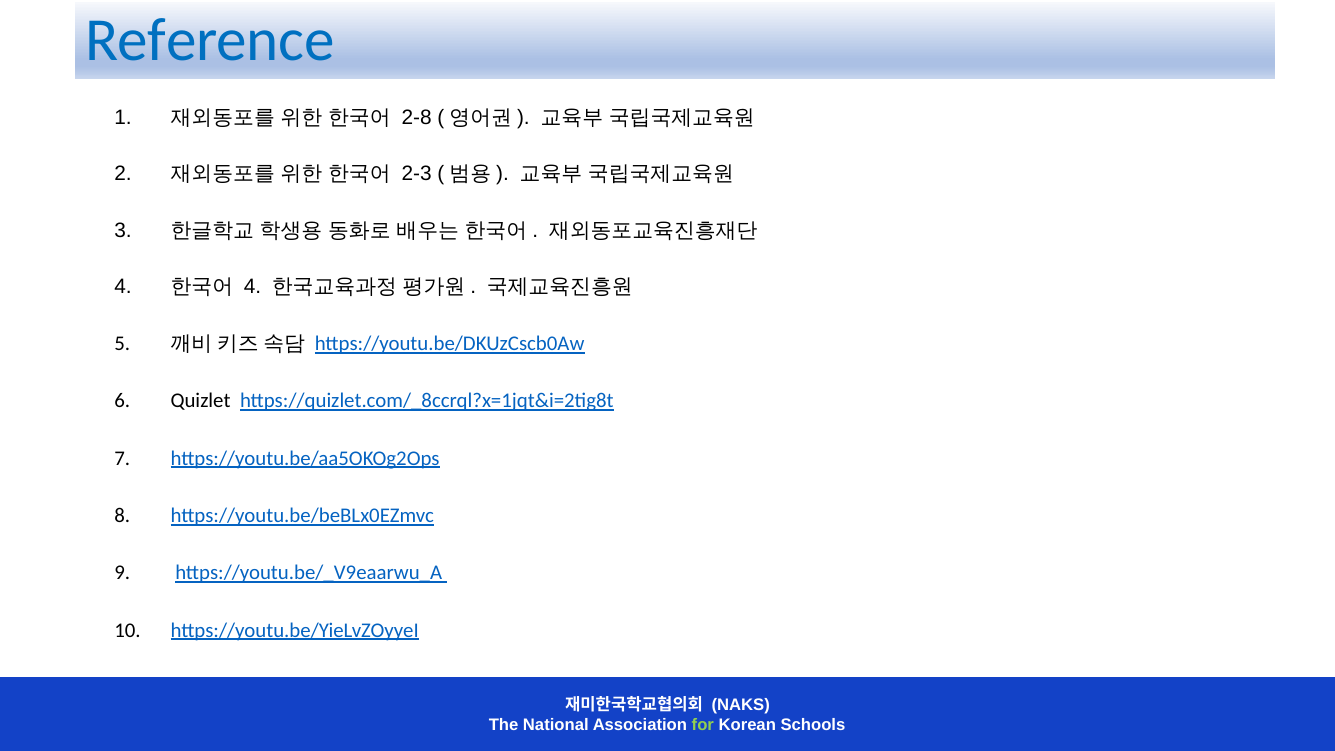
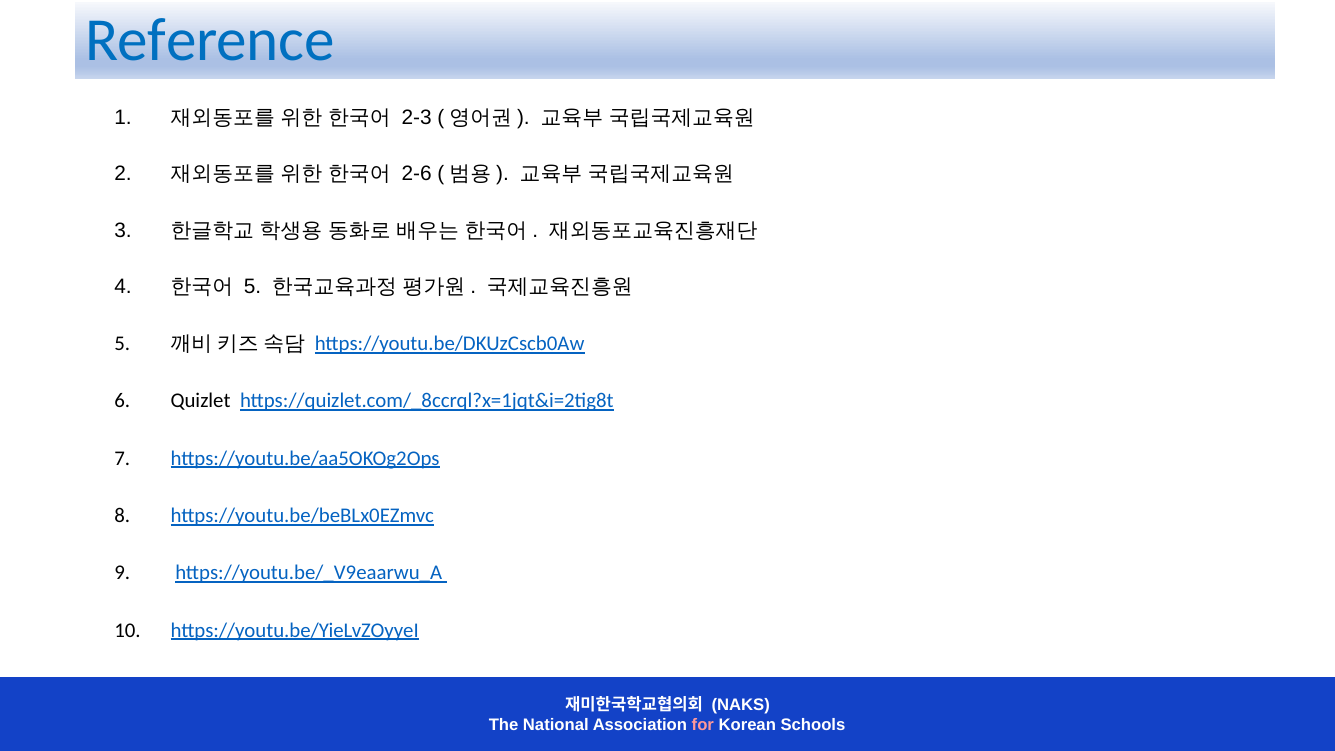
2-8: 2-8 -> 2-3 (417, 118)
2-3: 2-3 -> 2-6 (417, 174)
4: 4 -> 5 (253, 287)
for colour: light green -> pink (703, 725)
